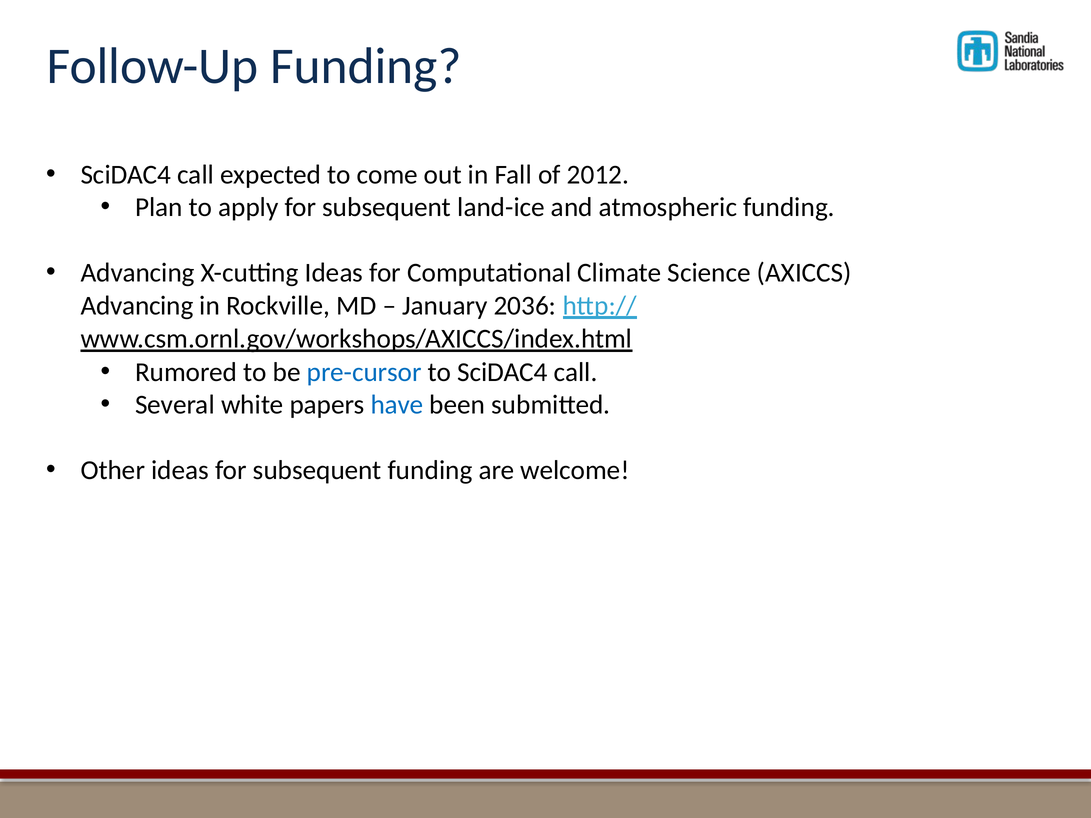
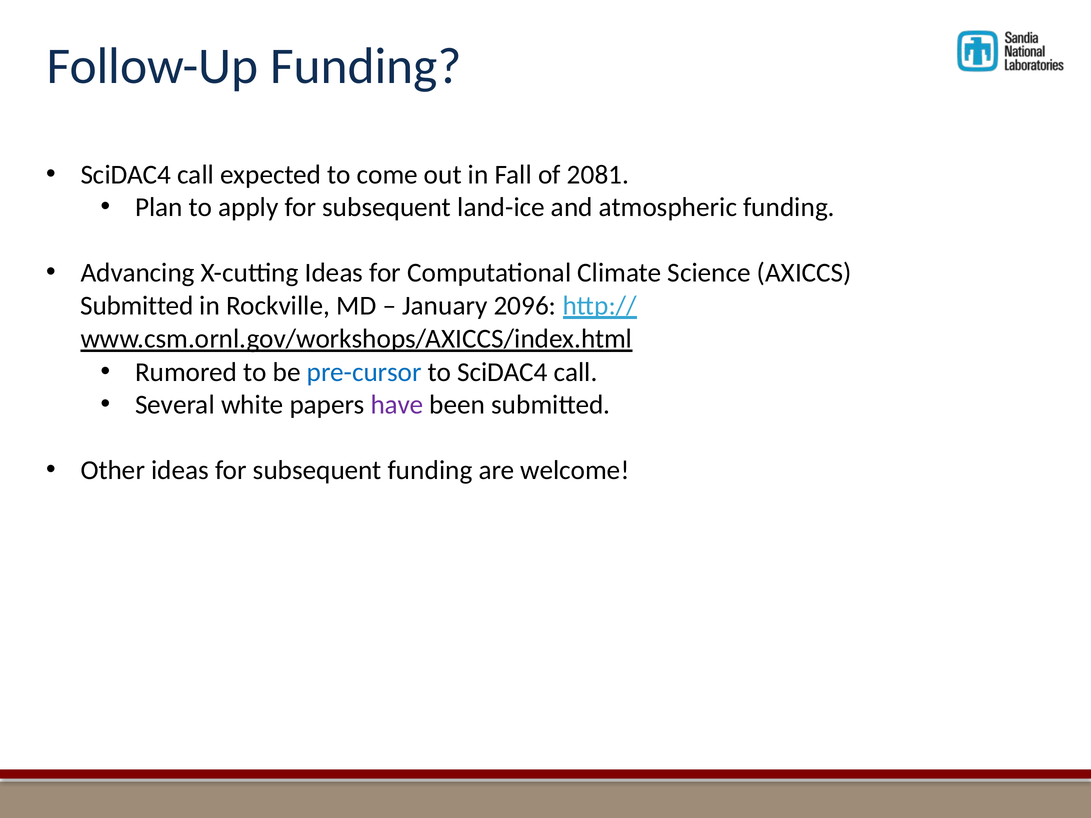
2012: 2012 -> 2081 (598, 175)
Advancing: Advancing -> Submitted (137, 306)
2036: 2036 -> 2096 (525, 306)
have colour: blue -> purple (397, 405)
